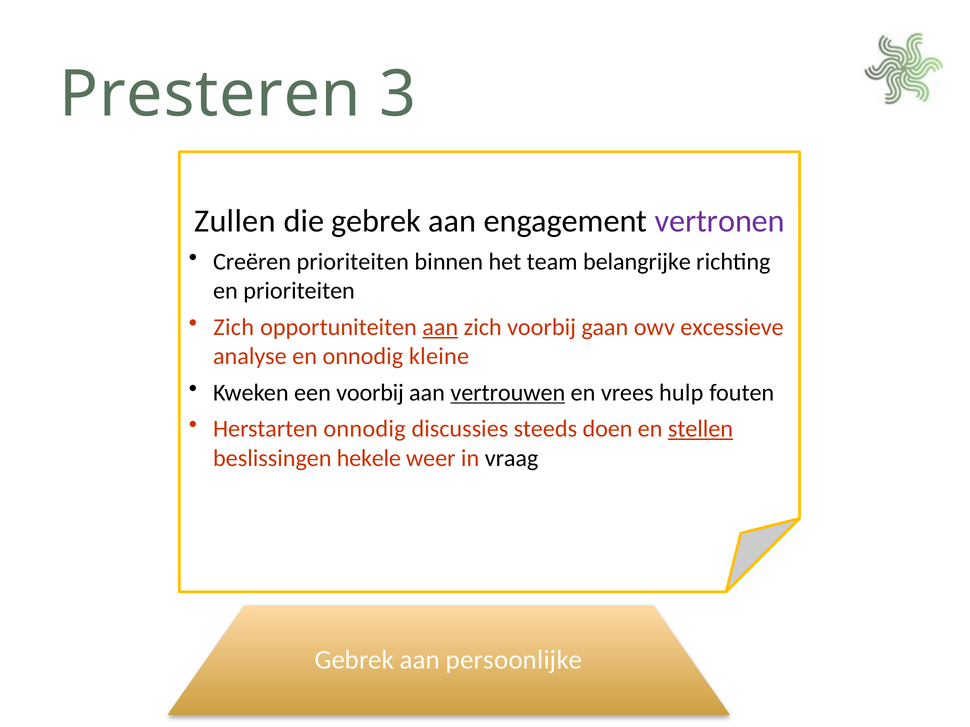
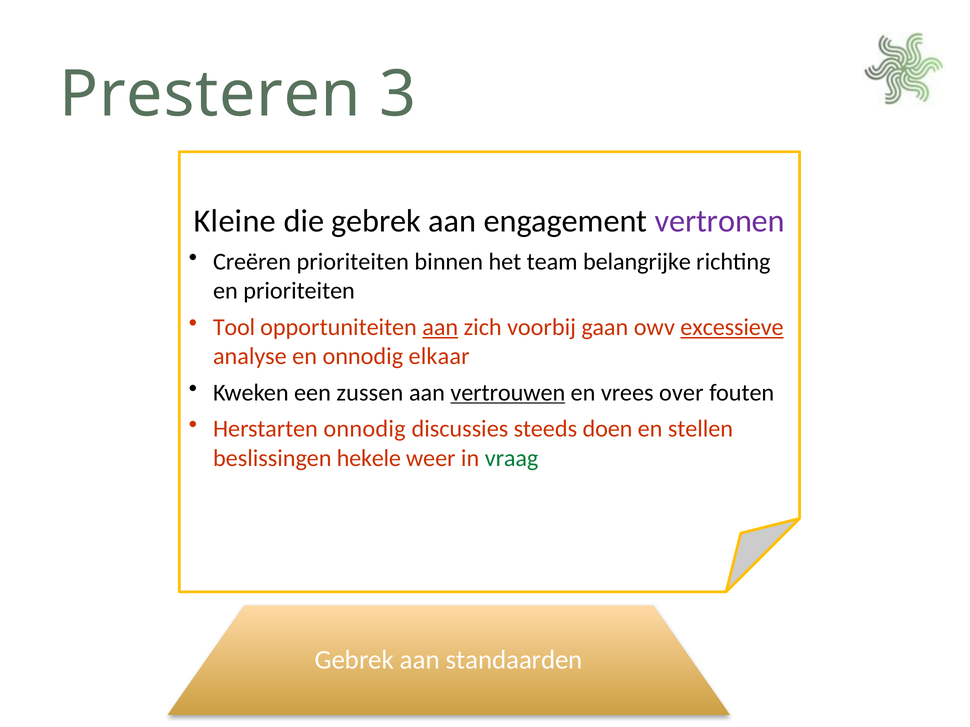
Zullen: Zullen -> Kleine (235, 221)
Zich: Zich -> Tool (234, 327)
excessieve underline: none -> present (732, 327)
kleine: kleine -> elkaar (439, 356)
een voorbij: voorbij -> zussen (370, 393)
hulp: hulp -> over (681, 393)
stellen underline: present -> none (700, 429)
vraag colour: black -> green (512, 458)
persoonlijke: persoonlijke -> standaarden (514, 660)
